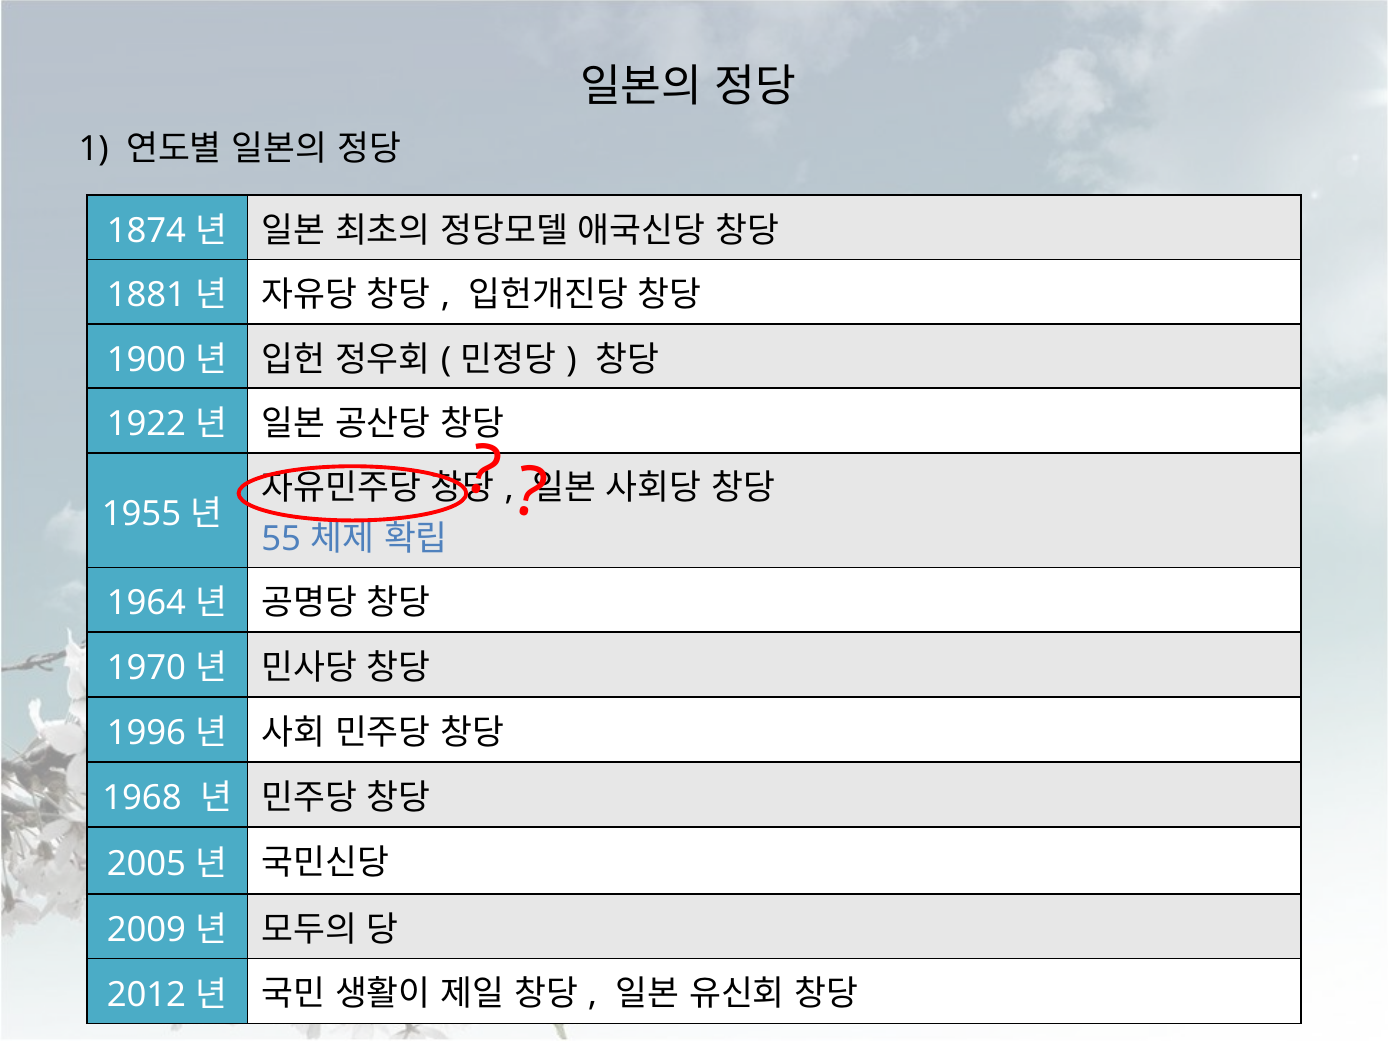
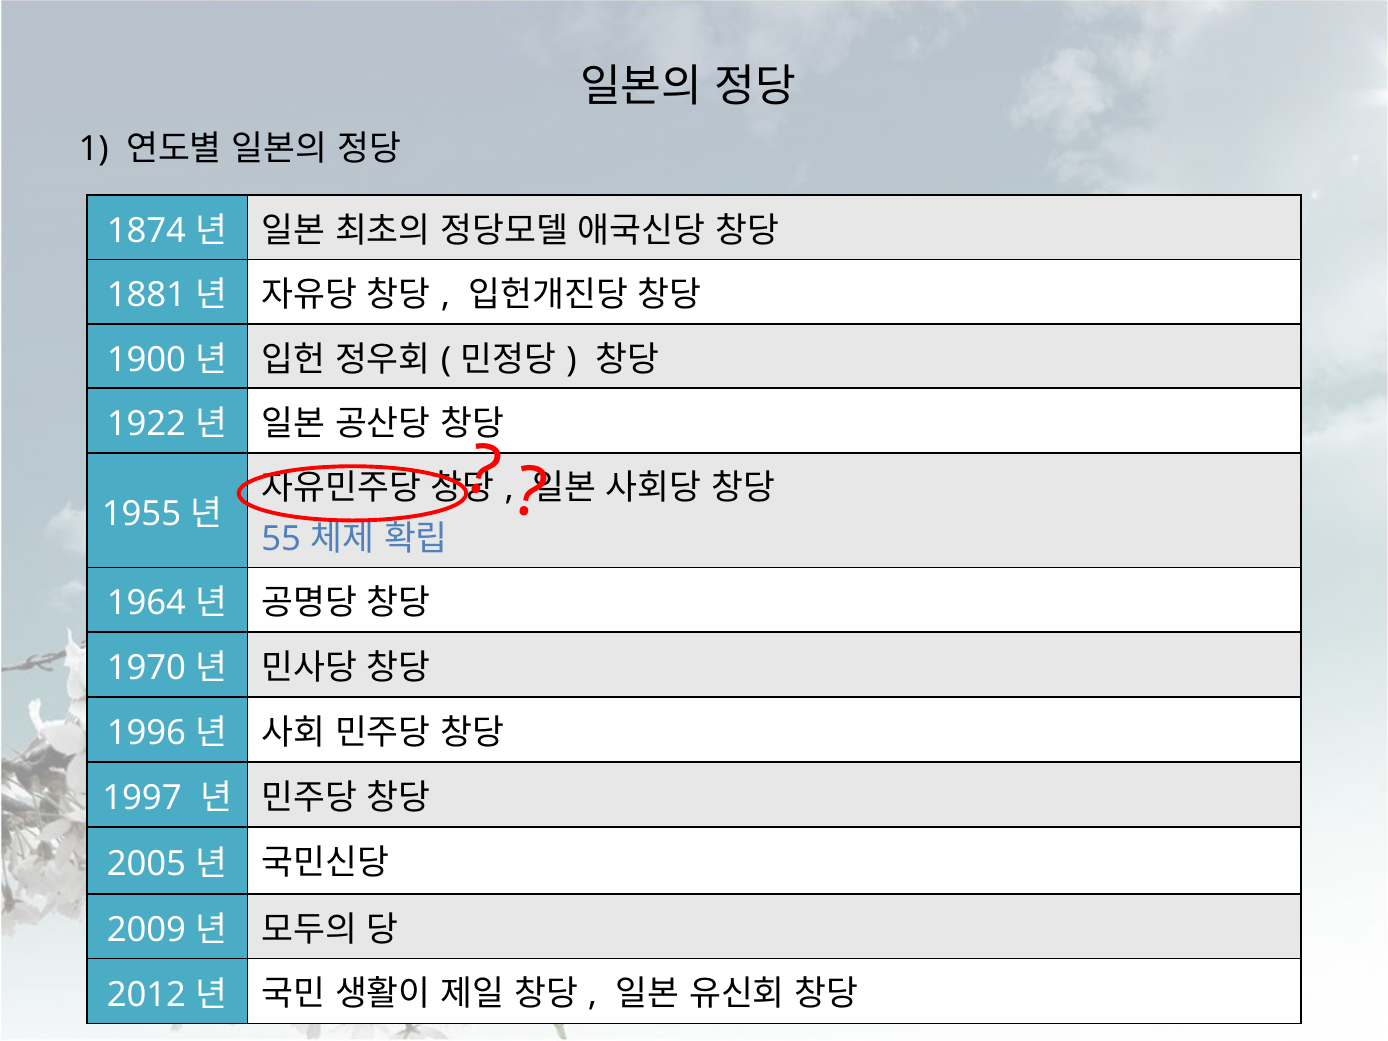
1968: 1968 -> 1997 (142, 798)
